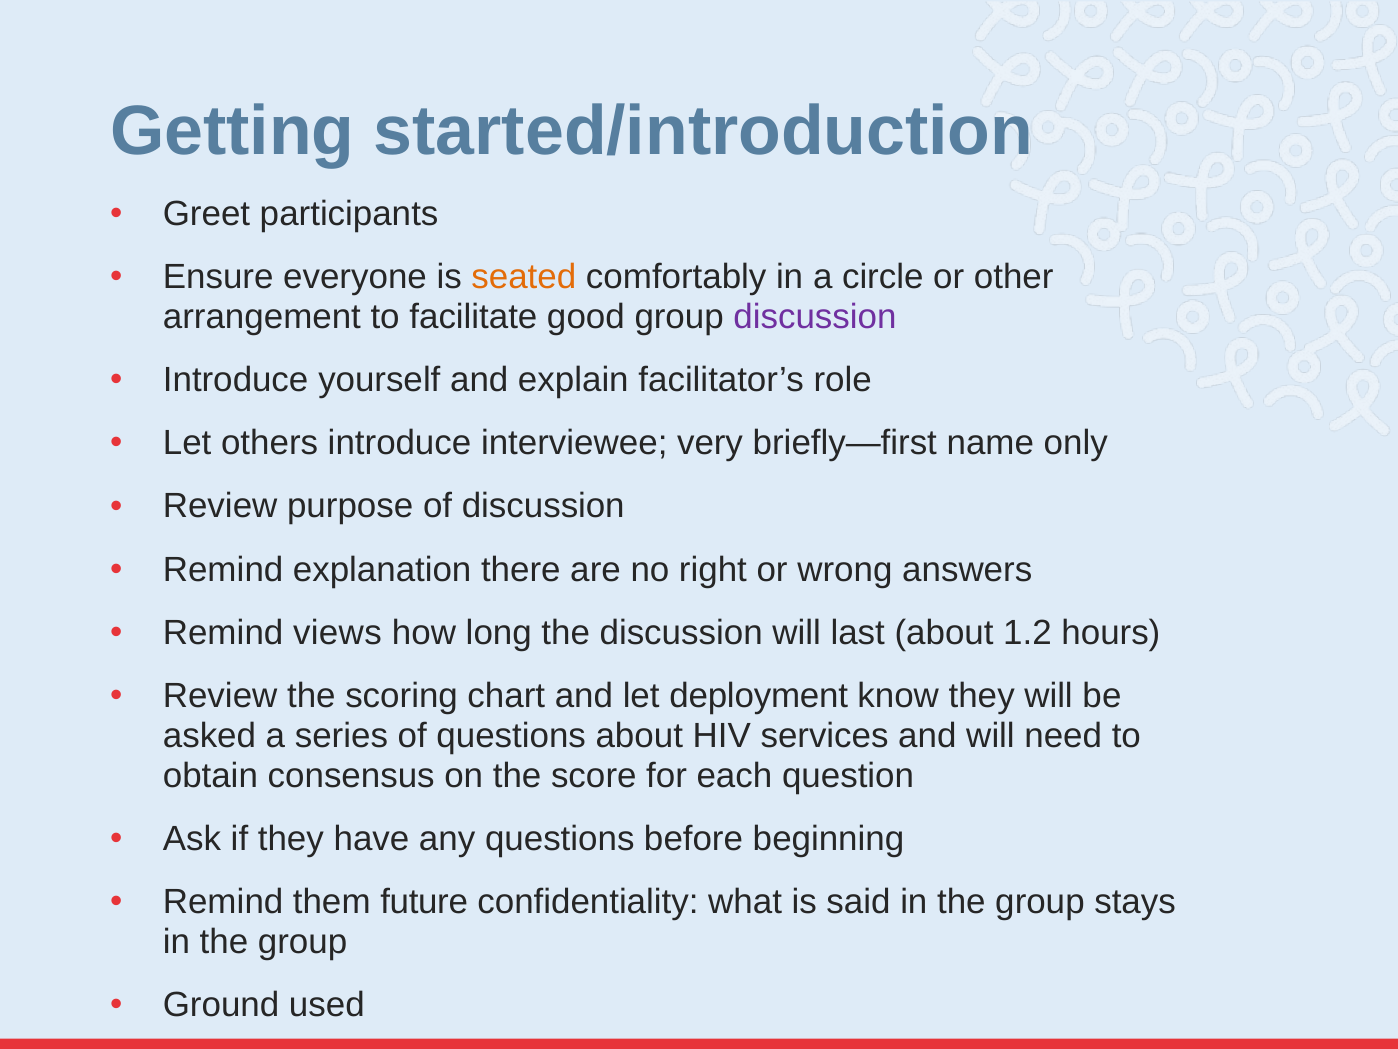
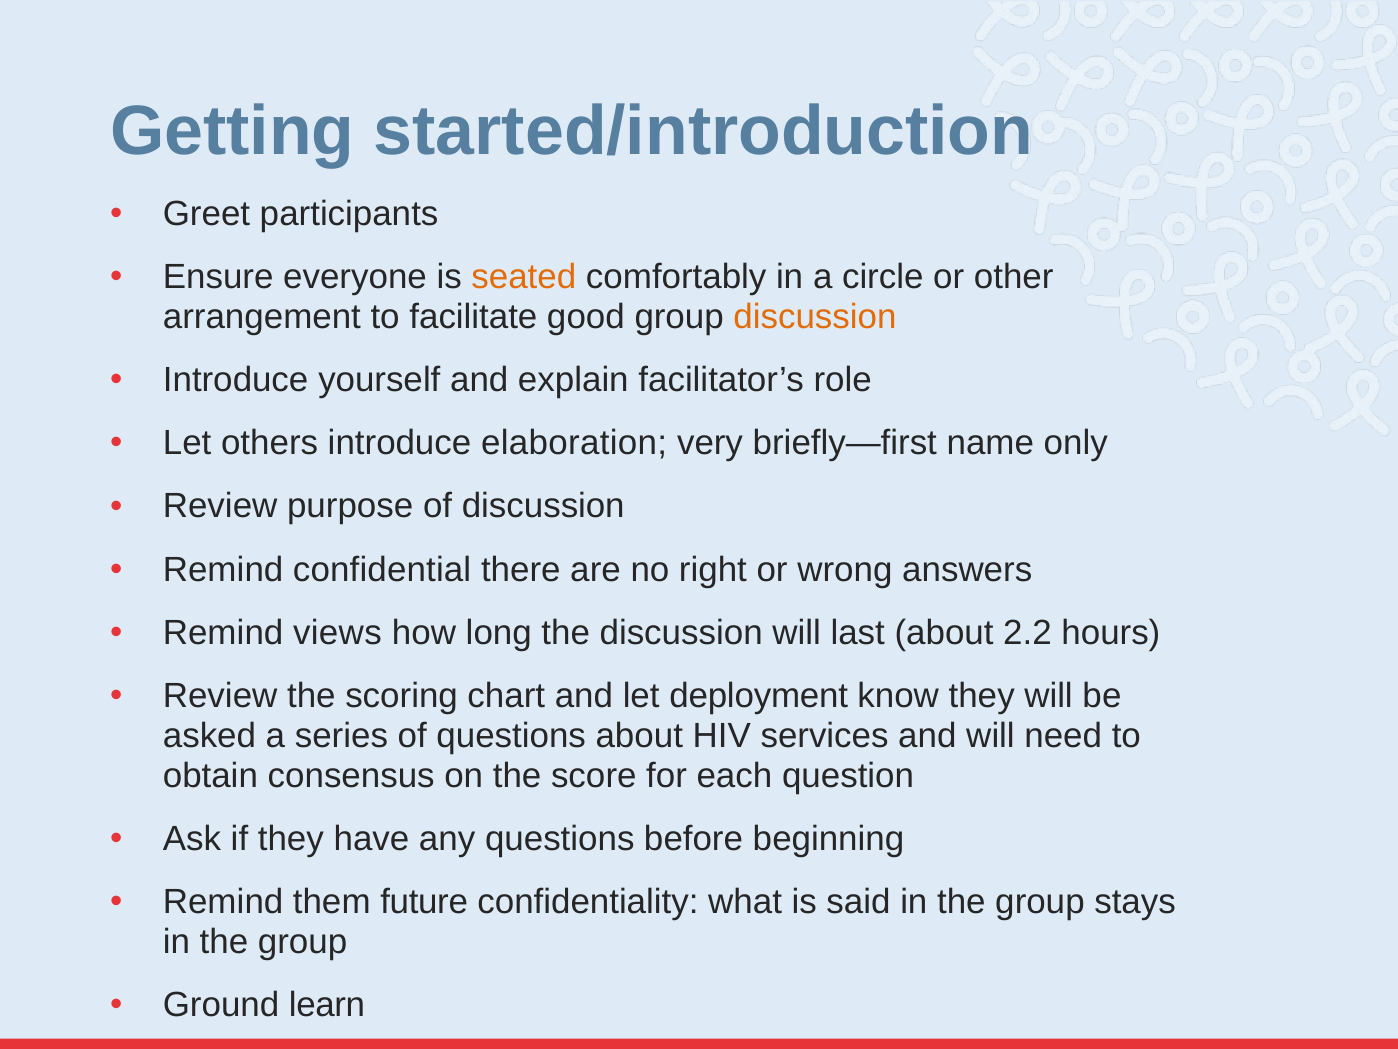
discussion colour: purple -> orange (815, 317)
interviewee: interviewee -> elaboration (574, 443)
explanation: explanation -> confidential (382, 569)
1.2: 1.2 -> 2.2 (1028, 632)
used: used -> learn (327, 1004)
